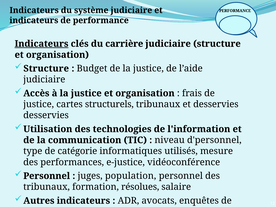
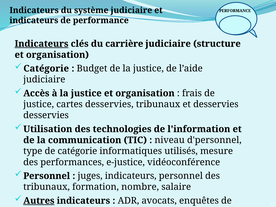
Structure: Structure -> Catégorie (46, 69)
cartes structurels: structurels -> desservies (109, 104)
juges population: population -> indicateurs (131, 176)
résolues: résolues -> nombre (140, 187)
Autres underline: none -> present (39, 201)
